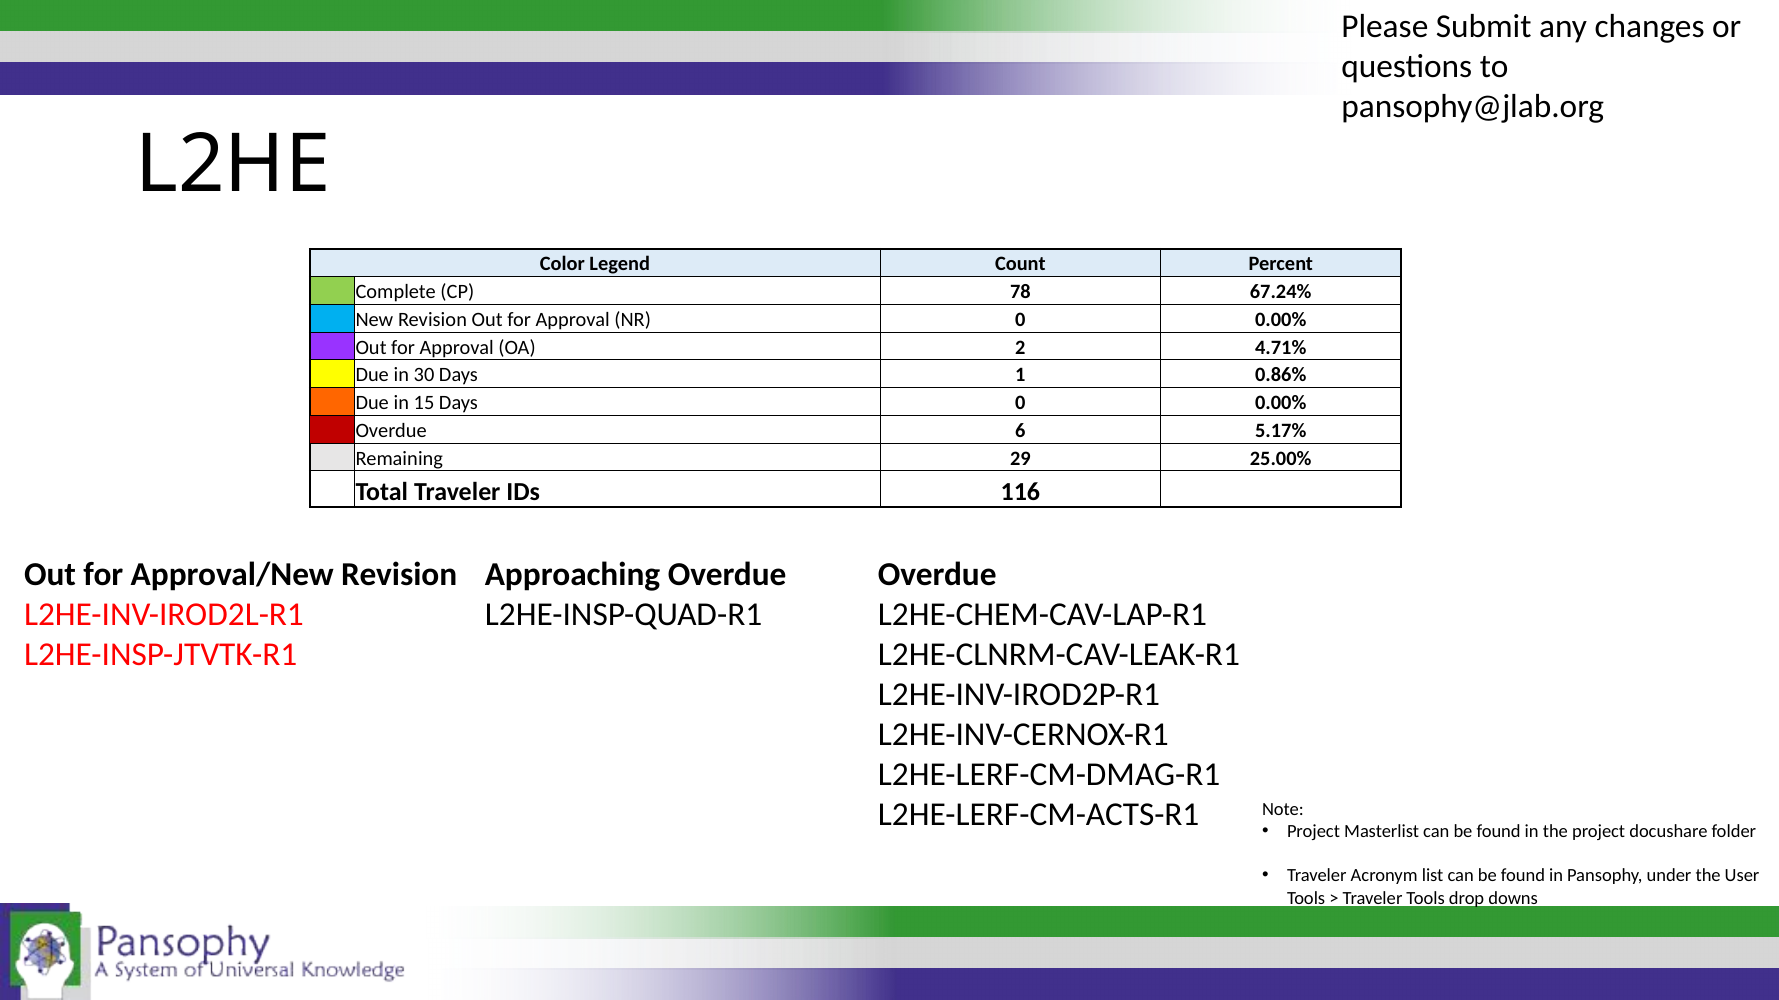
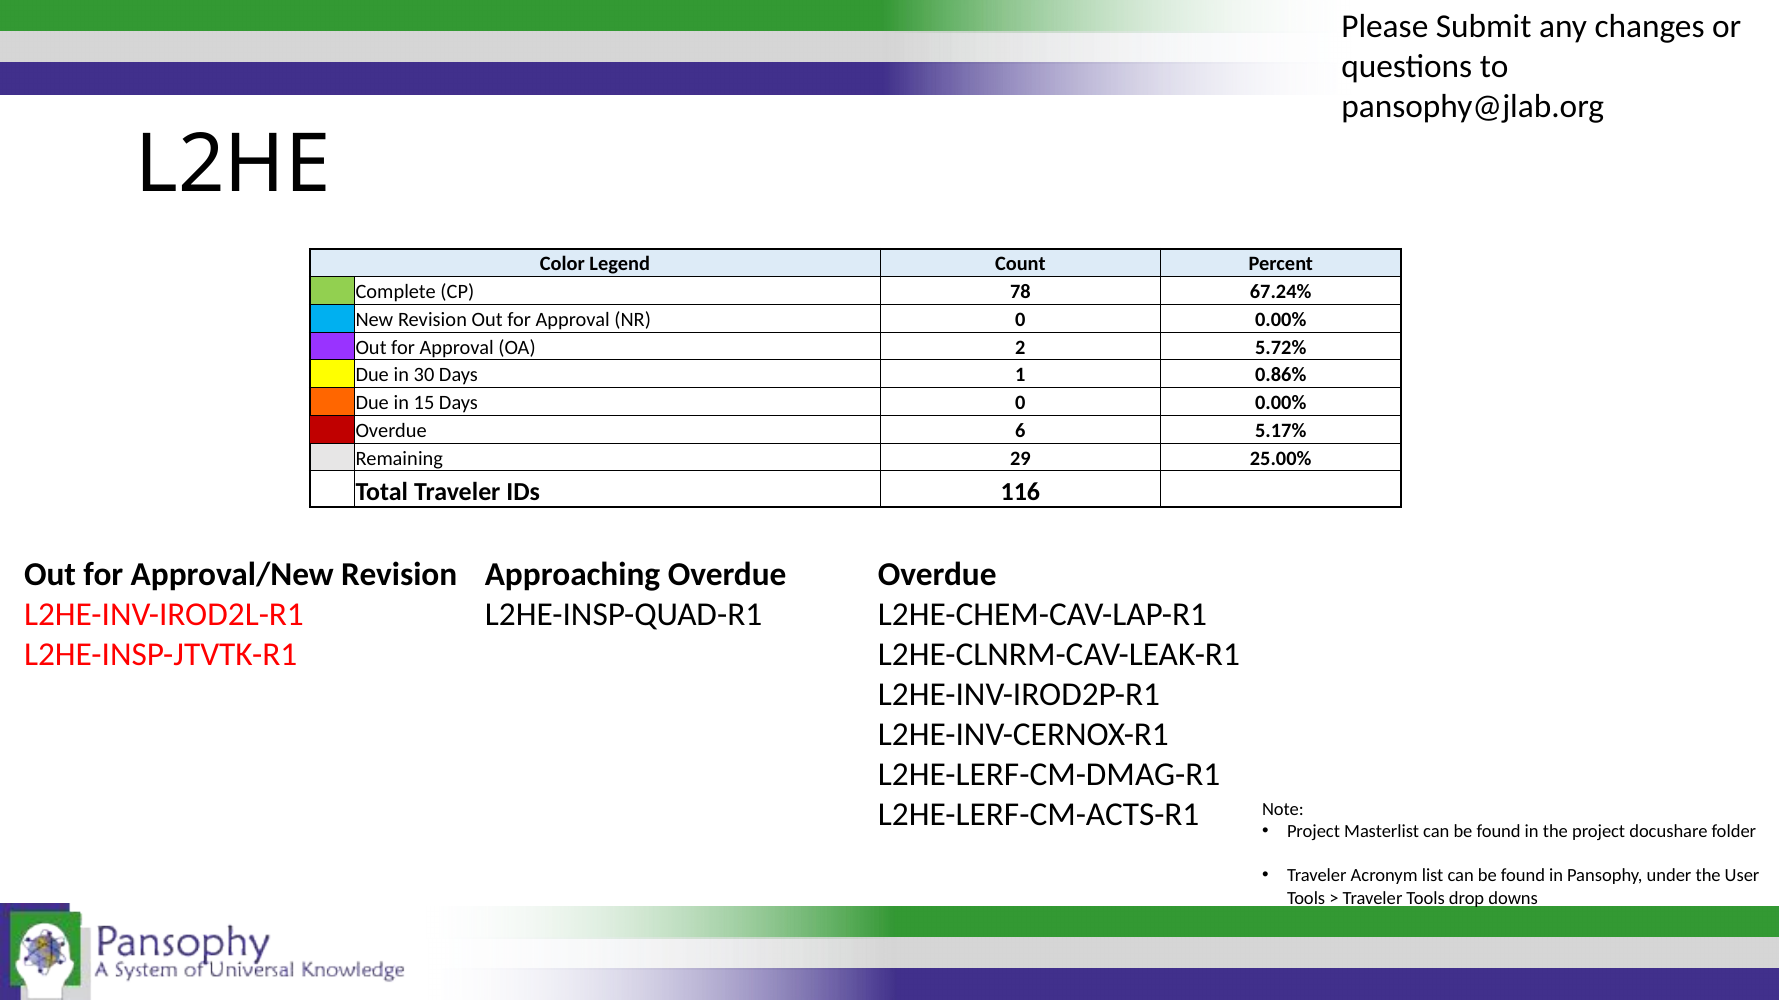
4.71%: 4.71% -> 5.72% (1281, 348)
